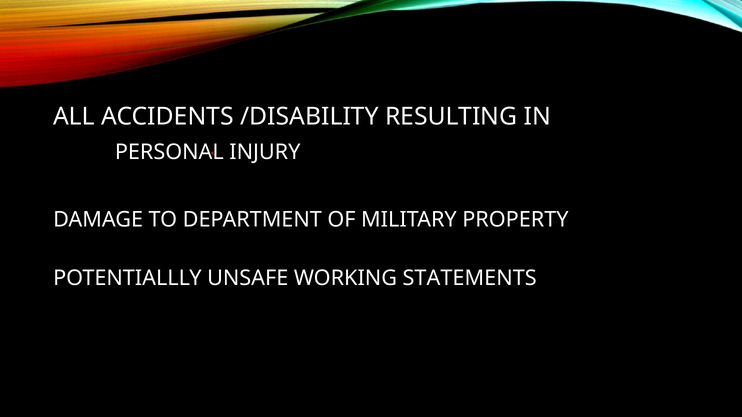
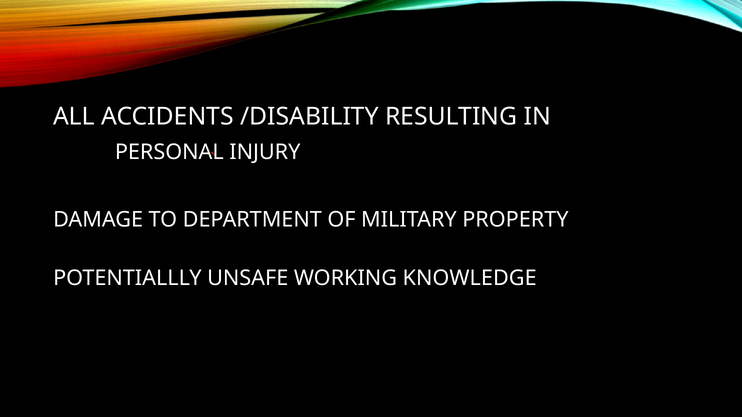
STATEMENTS: STATEMENTS -> KNOWLEDGE (470, 278)
